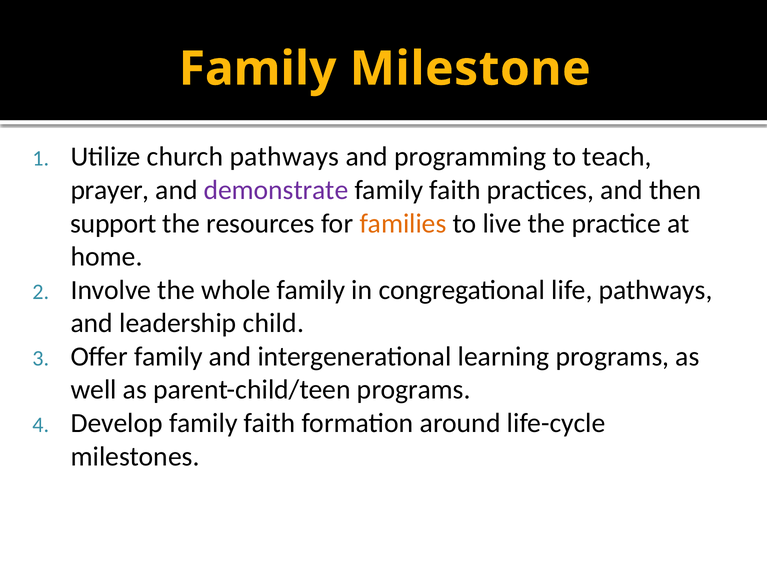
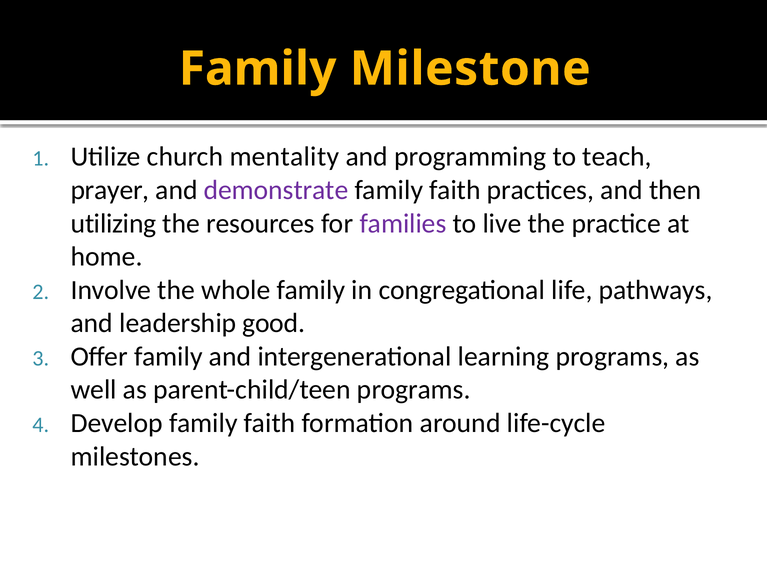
church pathways: pathways -> mentality (284, 157)
support: support -> utilizing (114, 223)
families colour: orange -> purple (403, 223)
child: child -> good (274, 323)
